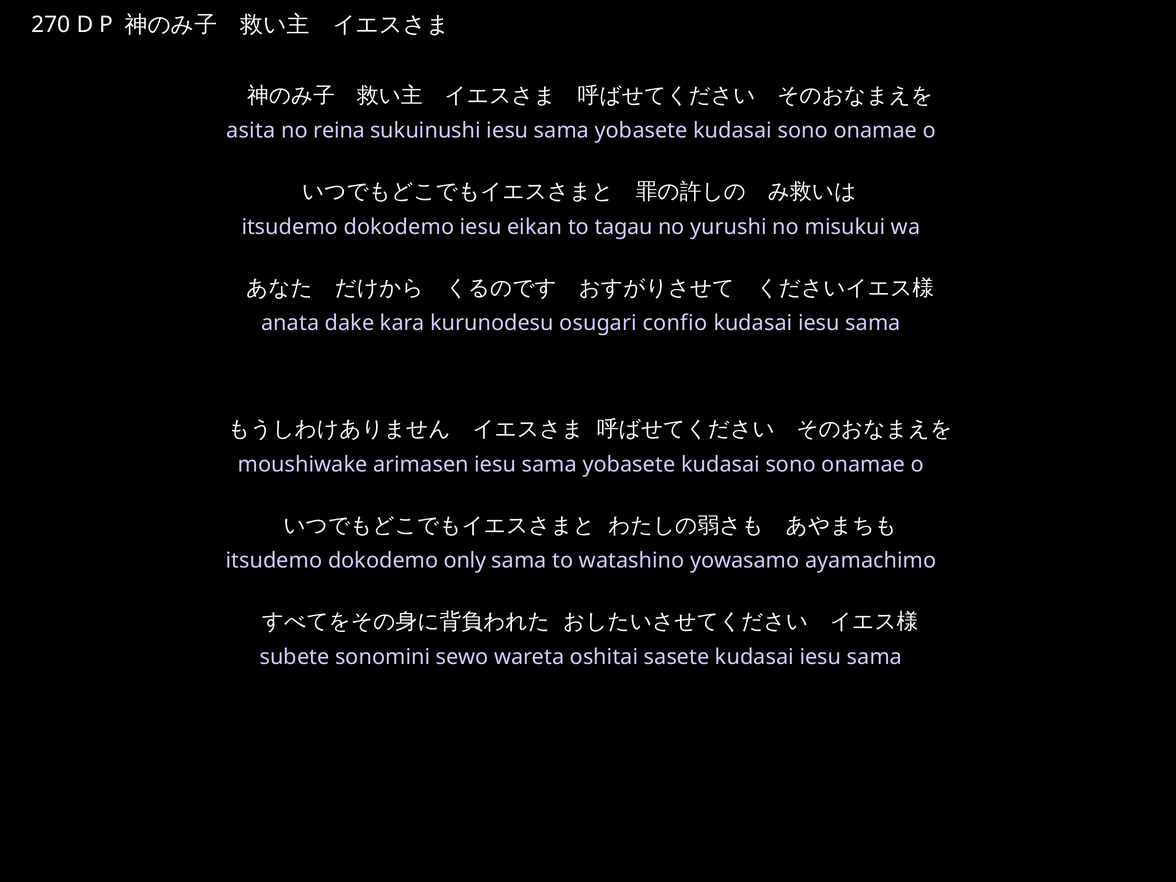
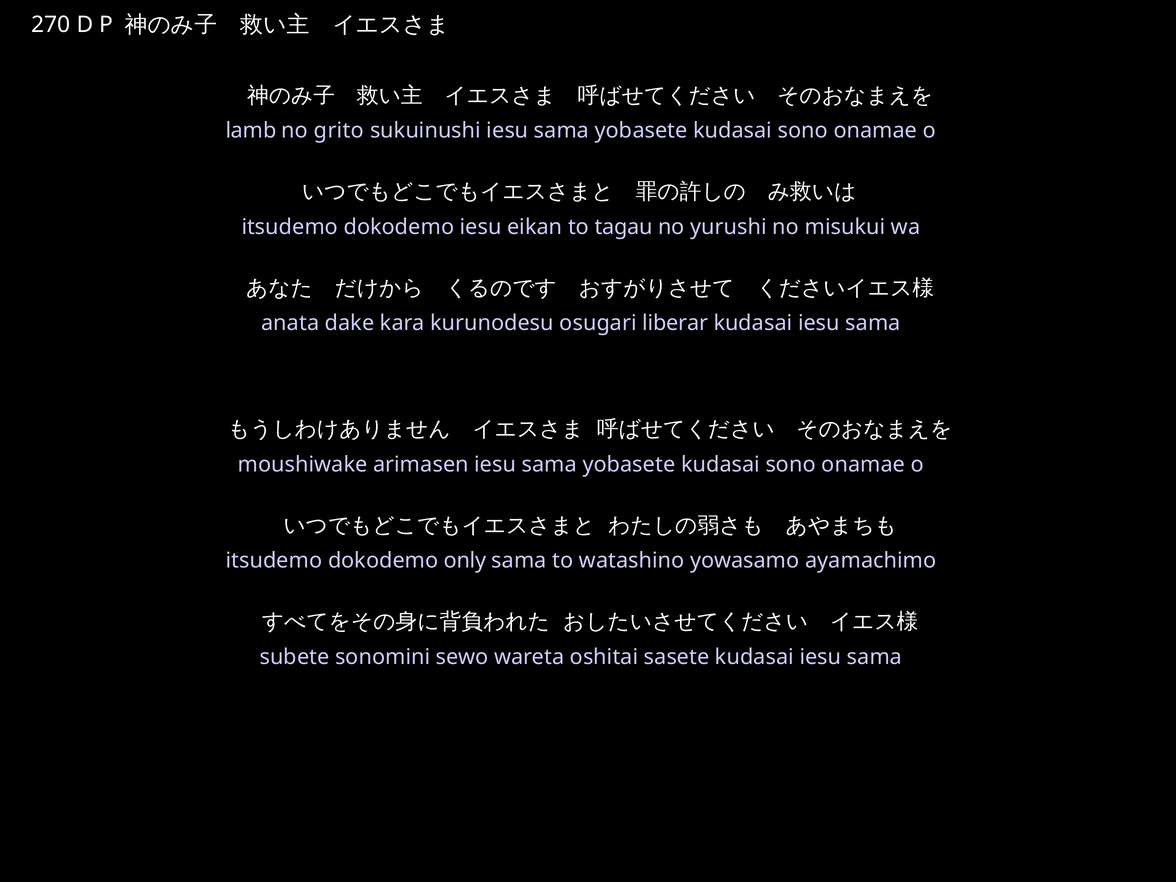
asita: asita -> lamb (251, 131)
reina: reina -> grito (339, 131)
confio: confio -> liberar (675, 323)
